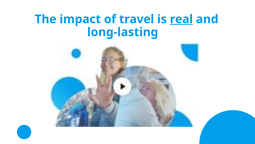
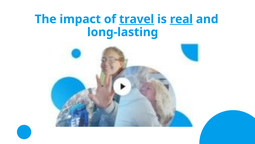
travel underline: none -> present (137, 19)
